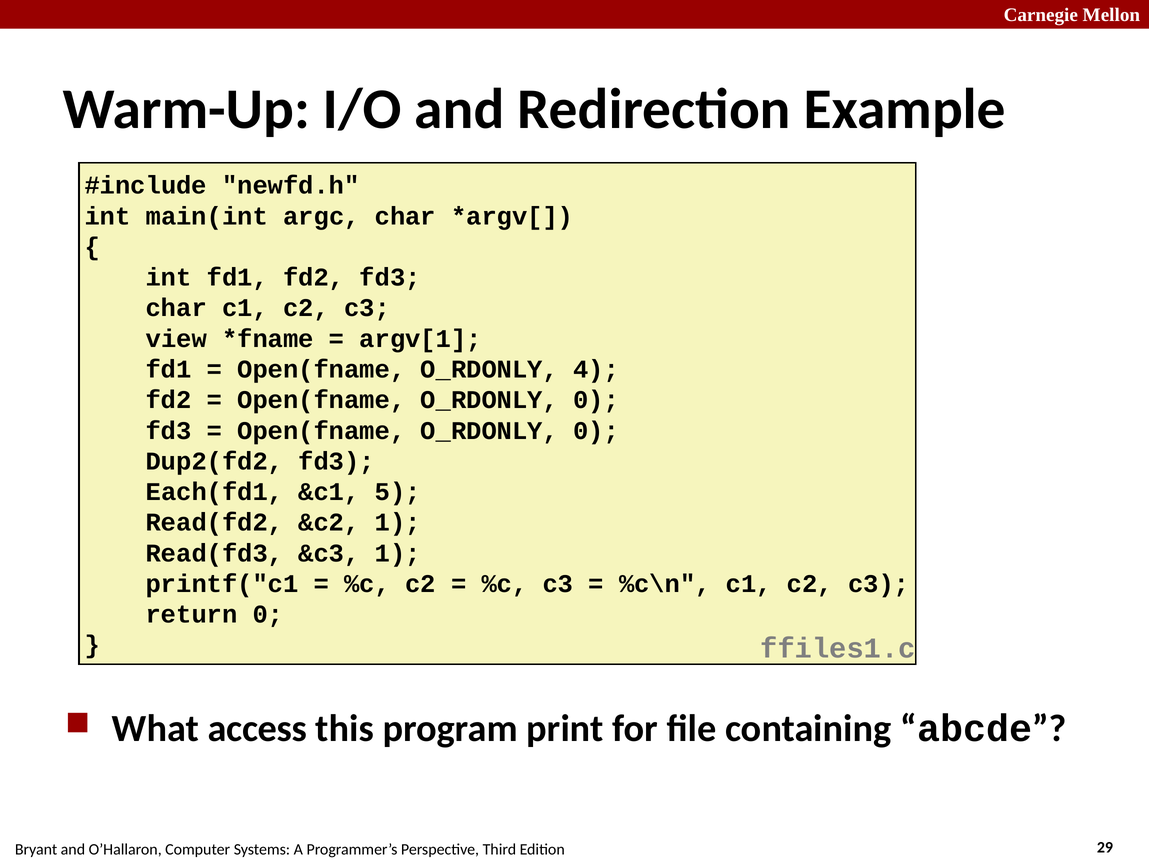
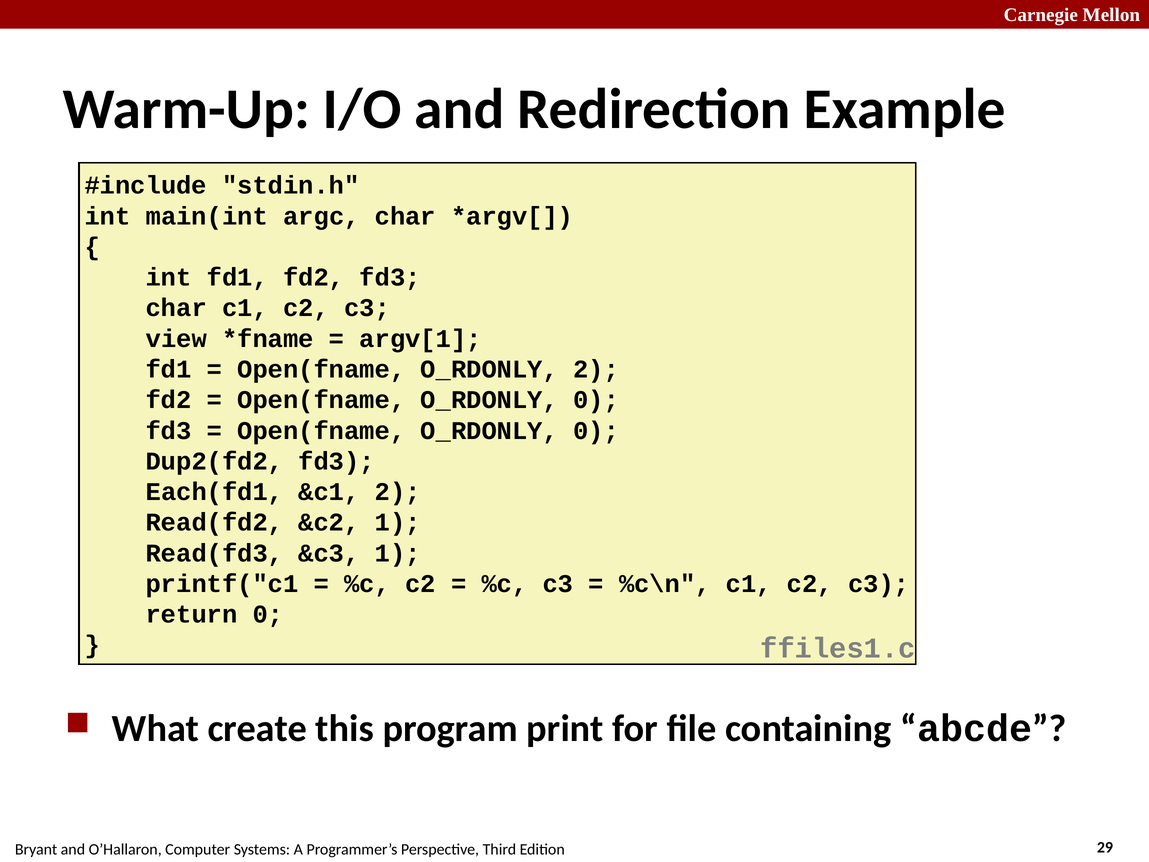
newfd.h: newfd.h -> stdin.h (291, 185)
O_RDONLY 4: 4 -> 2 (596, 369)
&c1 5: 5 -> 2 (398, 492)
access: access -> create (257, 728)
